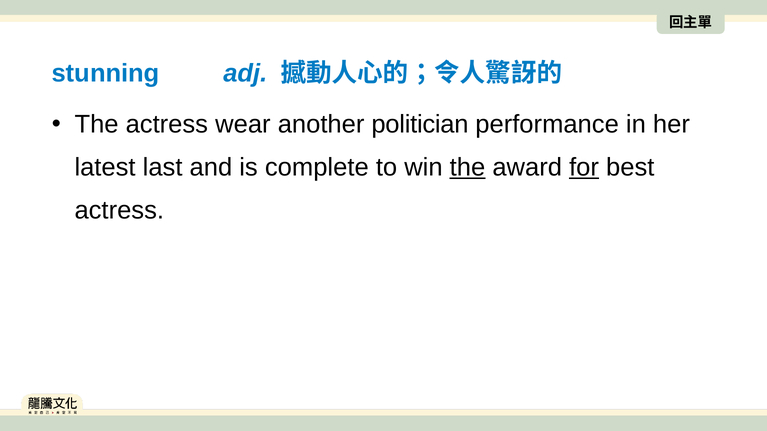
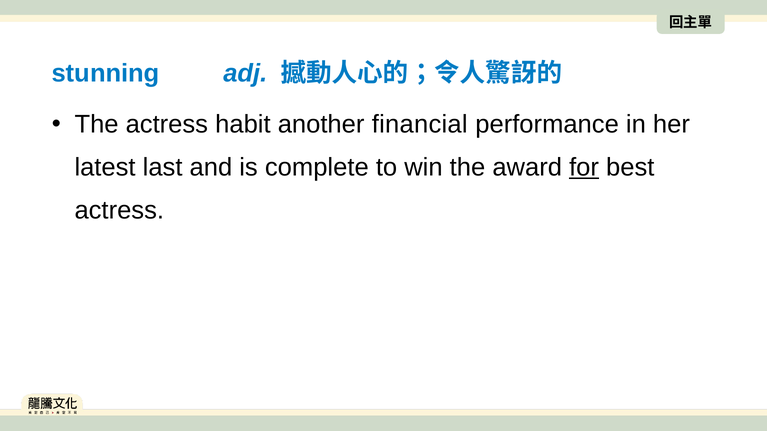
wear: wear -> habit (243, 125)
politician: politician -> financial (420, 125)
the underline: present -> none (468, 167)
